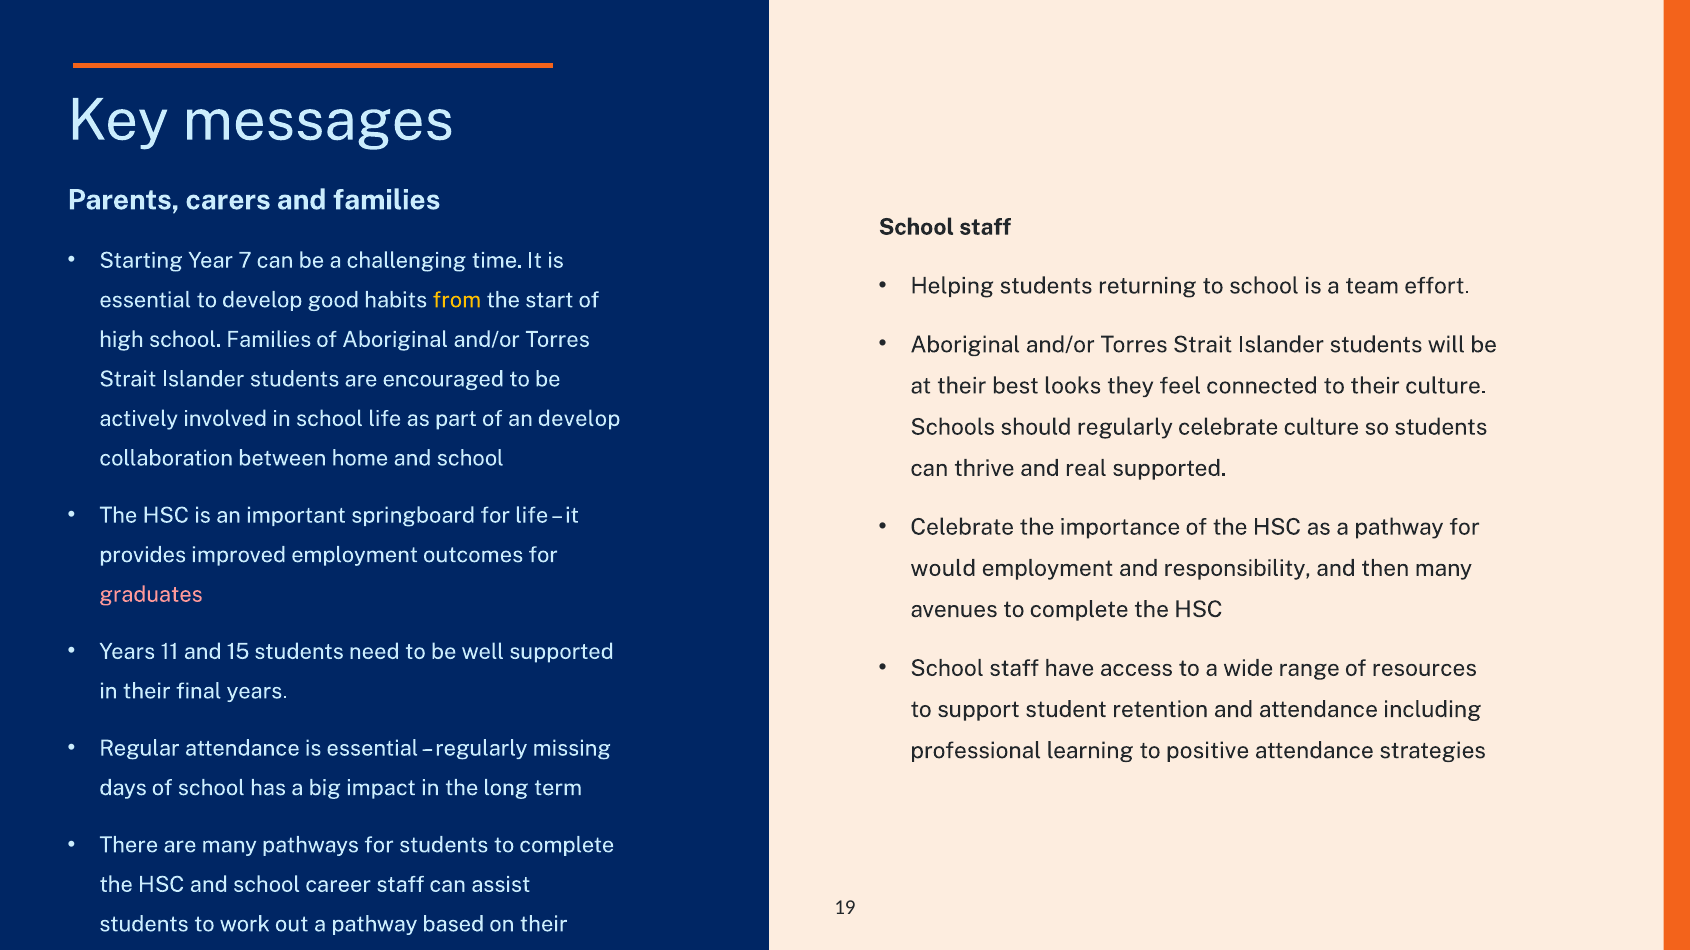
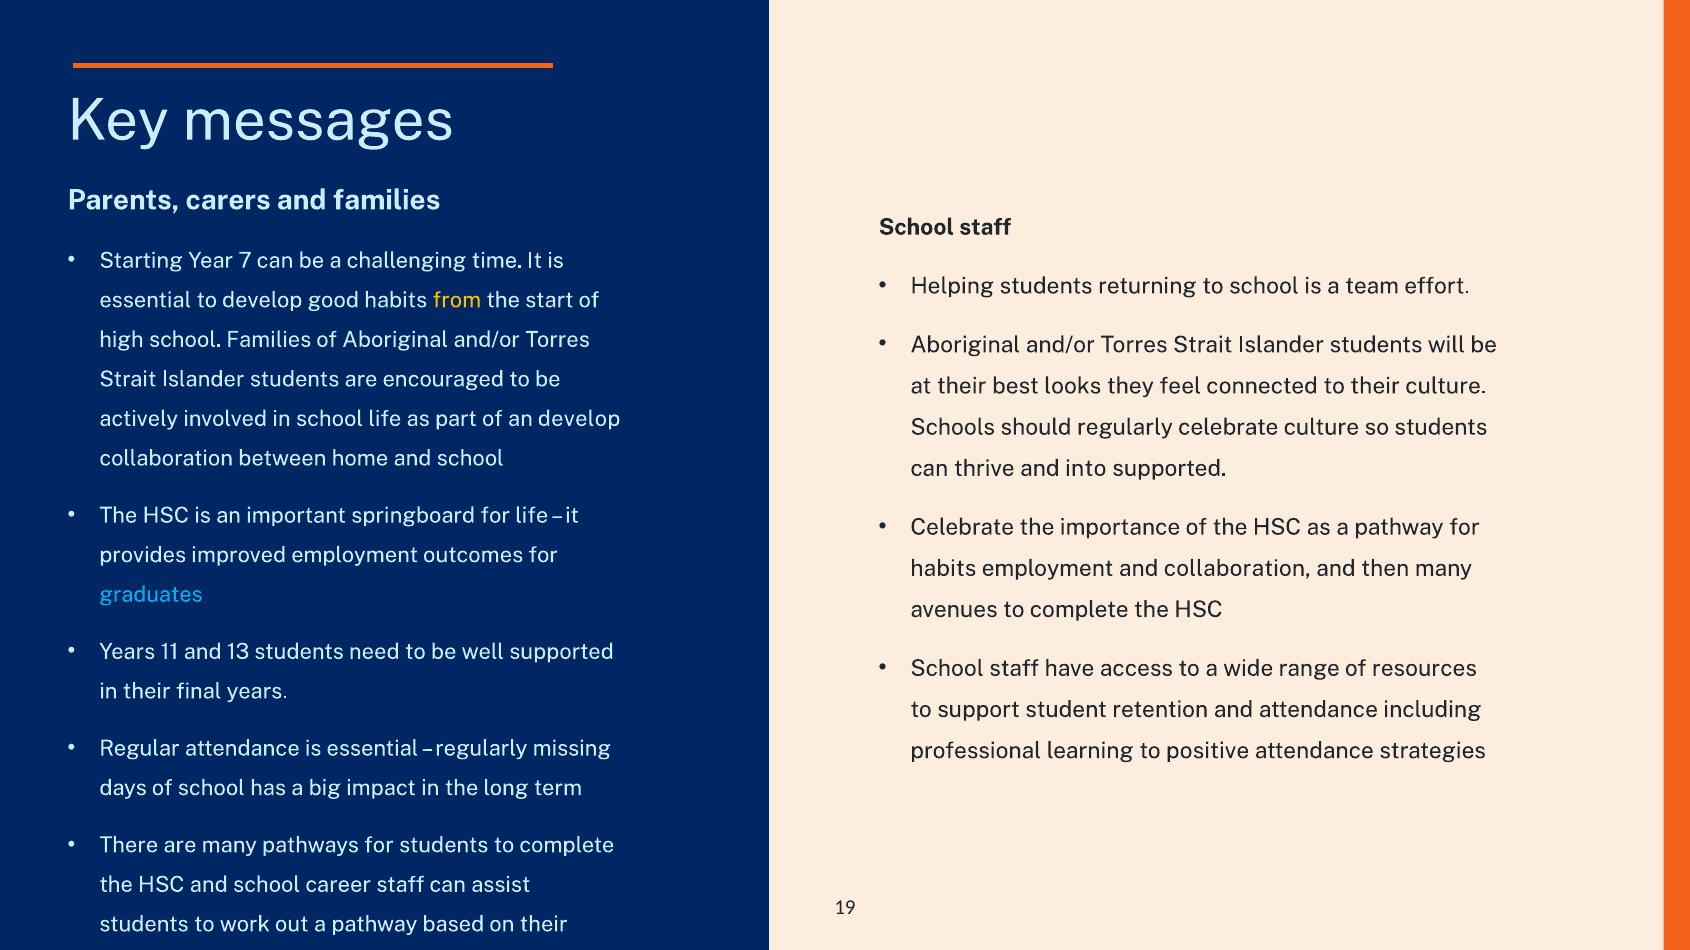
real: real -> into (1086, 469)
would: would -> habits (943, 569)
and responsibility: responsibility -> collaboration (1237, 569)
graduates colour: pink -> light blue (151, 595)
15: 15 -> 13 (238, 652)
